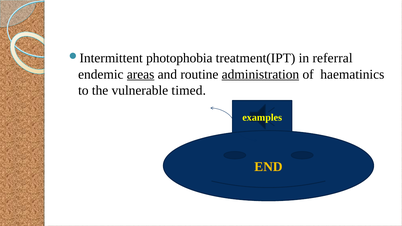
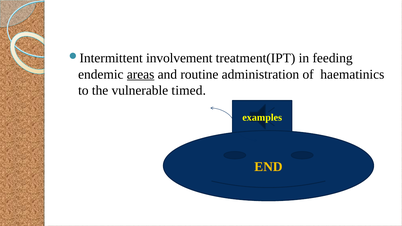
photophobia: photophobia -> involvement (179, 58)
referral: referral -> feeding (333, 58)
administration underline: present -> none (260, 74)
